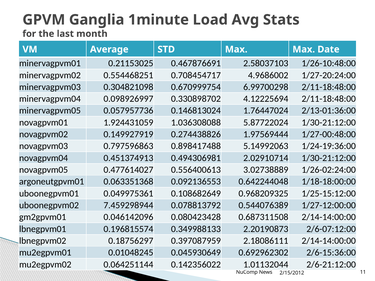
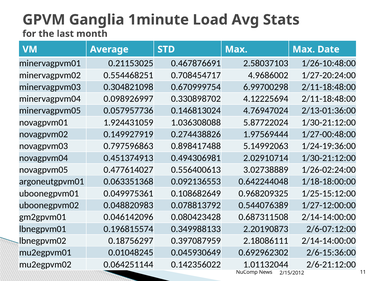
1.76447024: 1.76447024 -> 4.76947024 (266, 111)
7.459298944: 7.459298944 -> 0.048820983 (128, 205)
